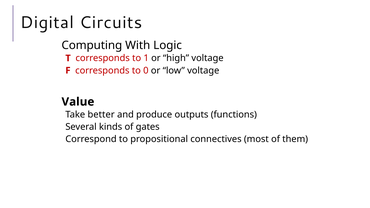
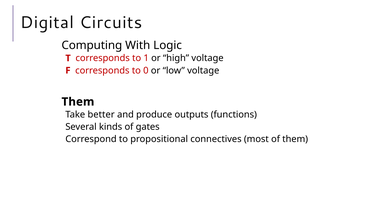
Value: Value -> Them (78, 102)
